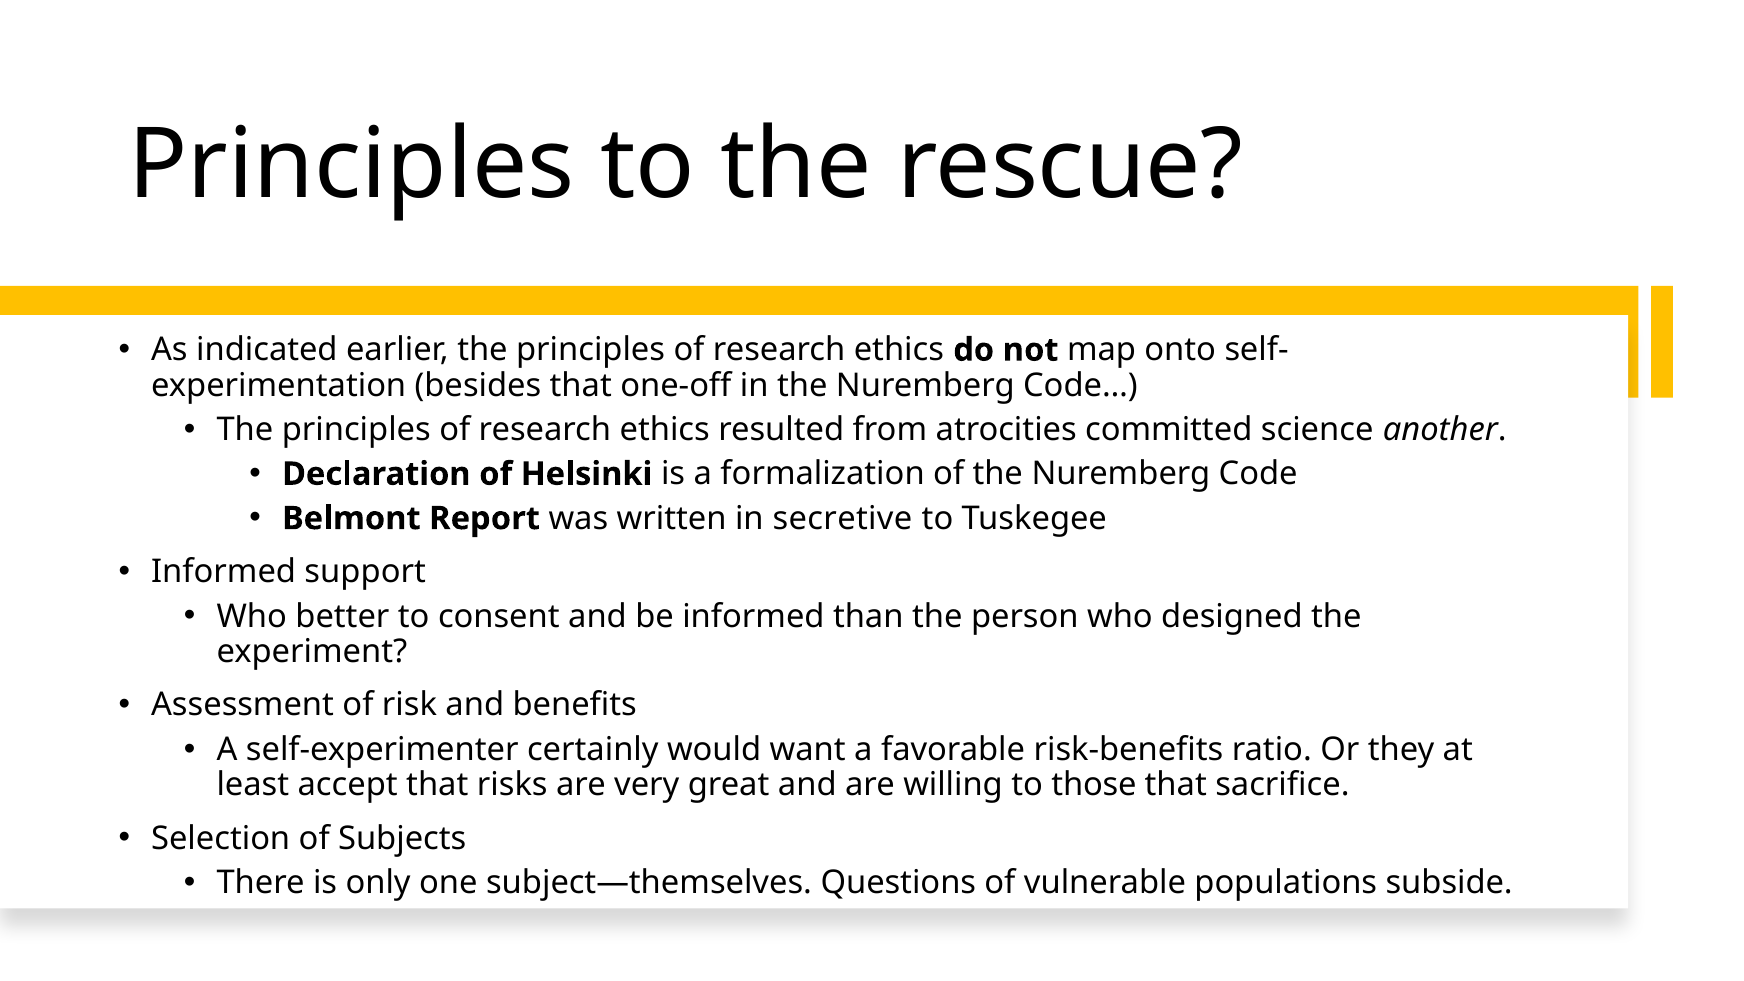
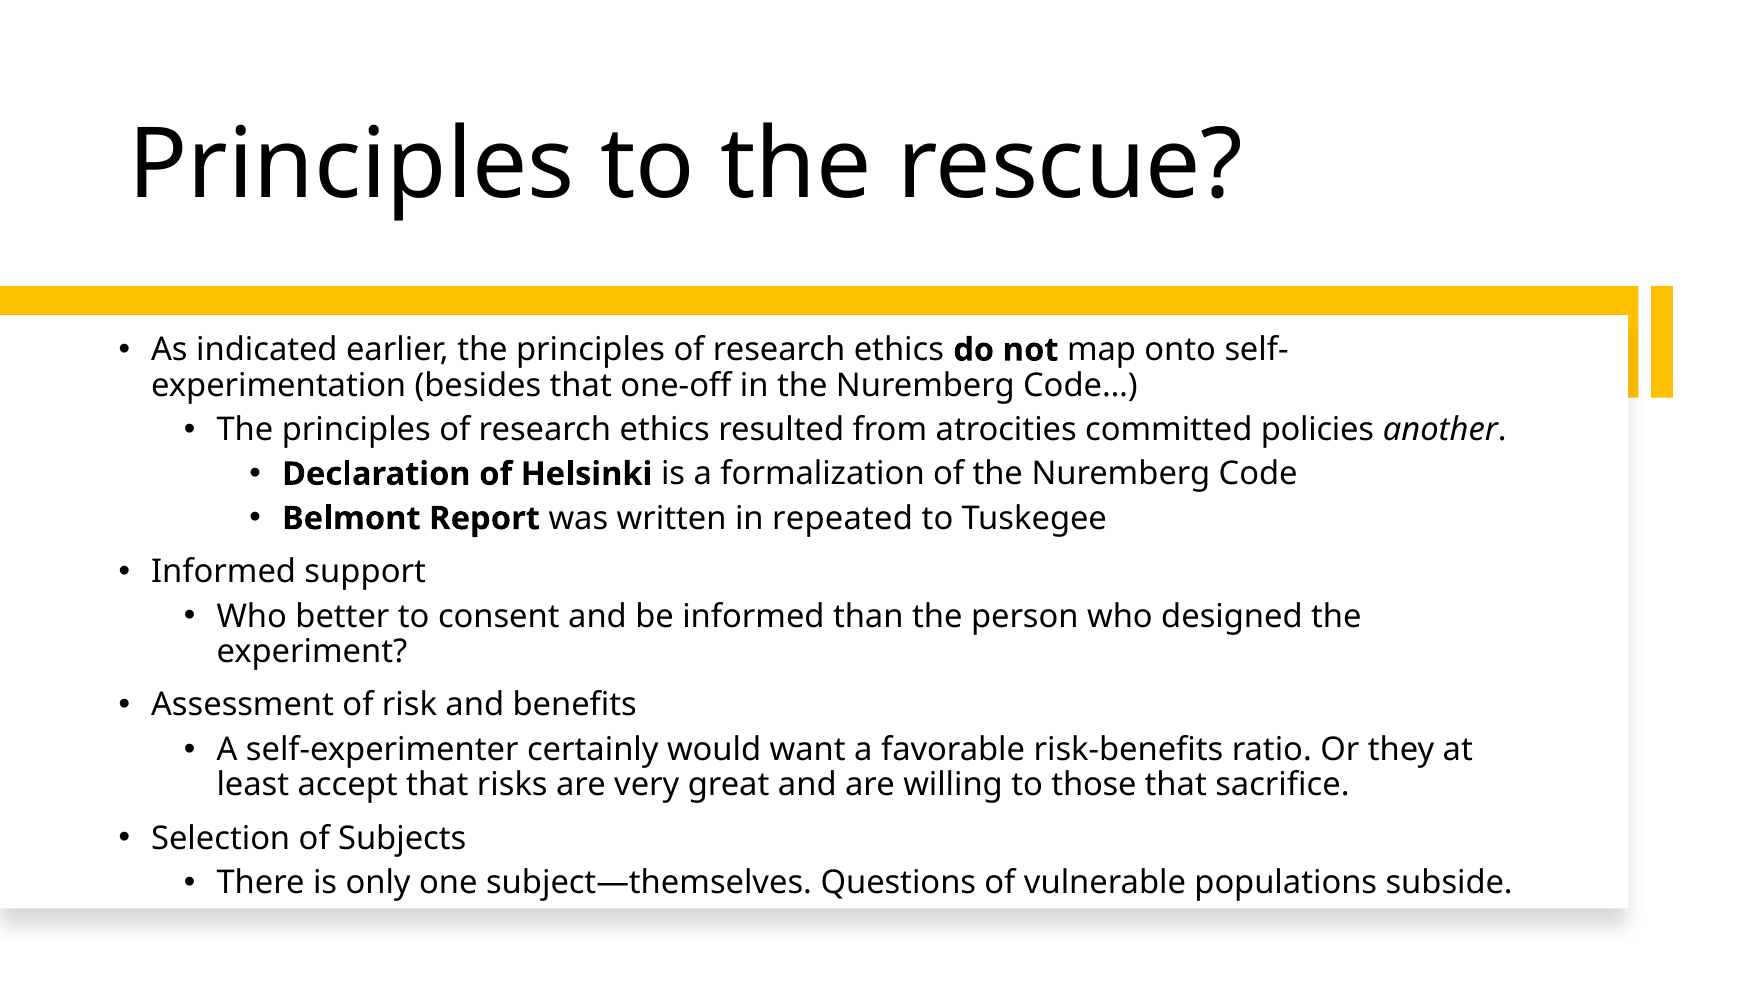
science: science -> policies (1317, 430)
secretive: secretive -> repeated (843, 518)
